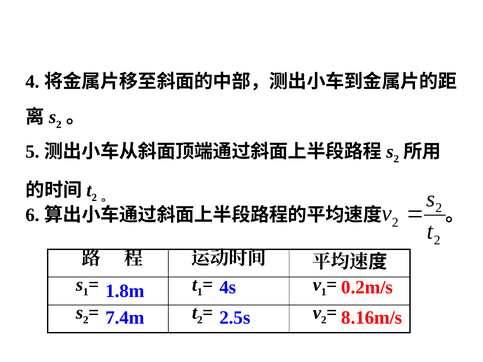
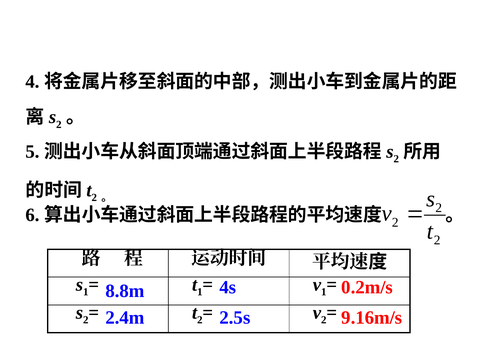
1.8m: 1.8m -> 8.8m (125, 291)
7.4m: 7.4m -> 2.4m (125, 318)
8.16m/s: 8.16m/s -> 9.16m/s (372, 318)
